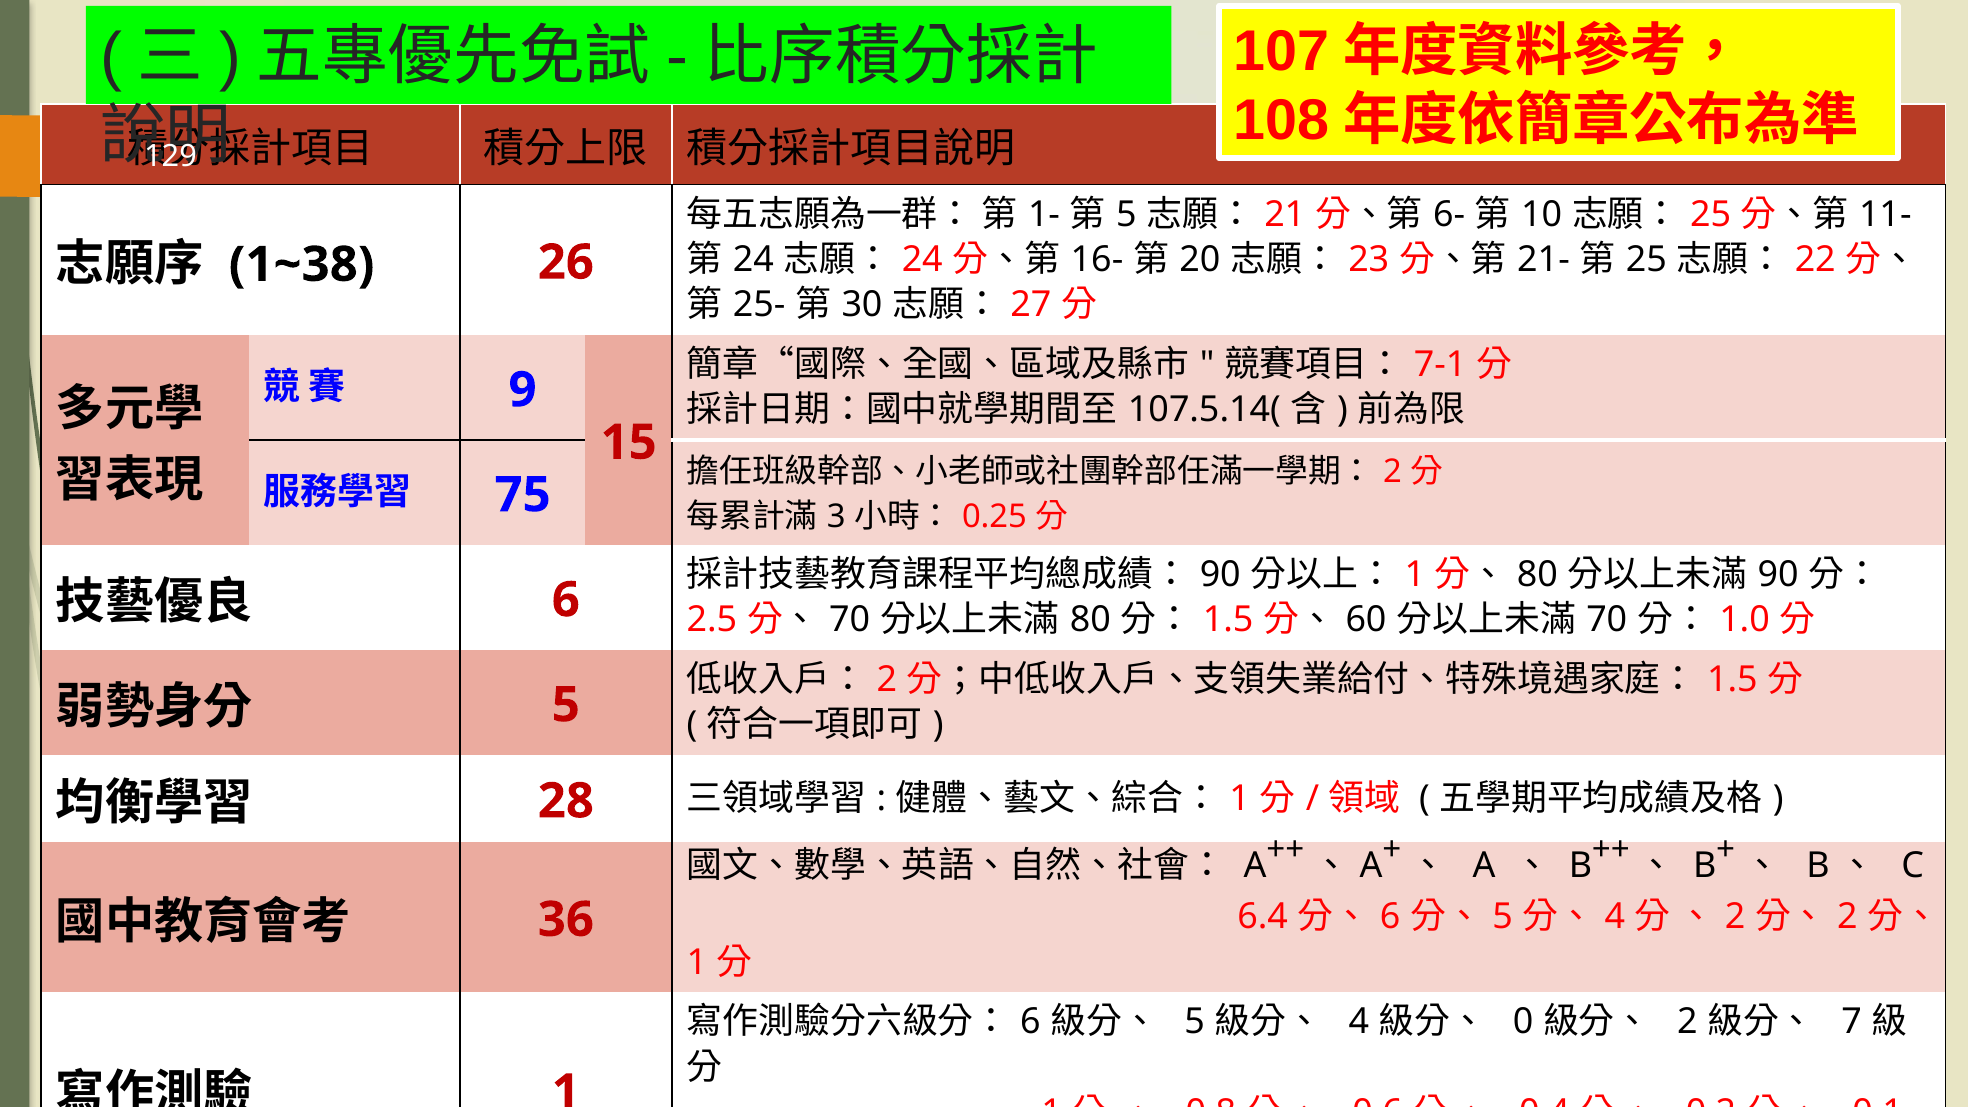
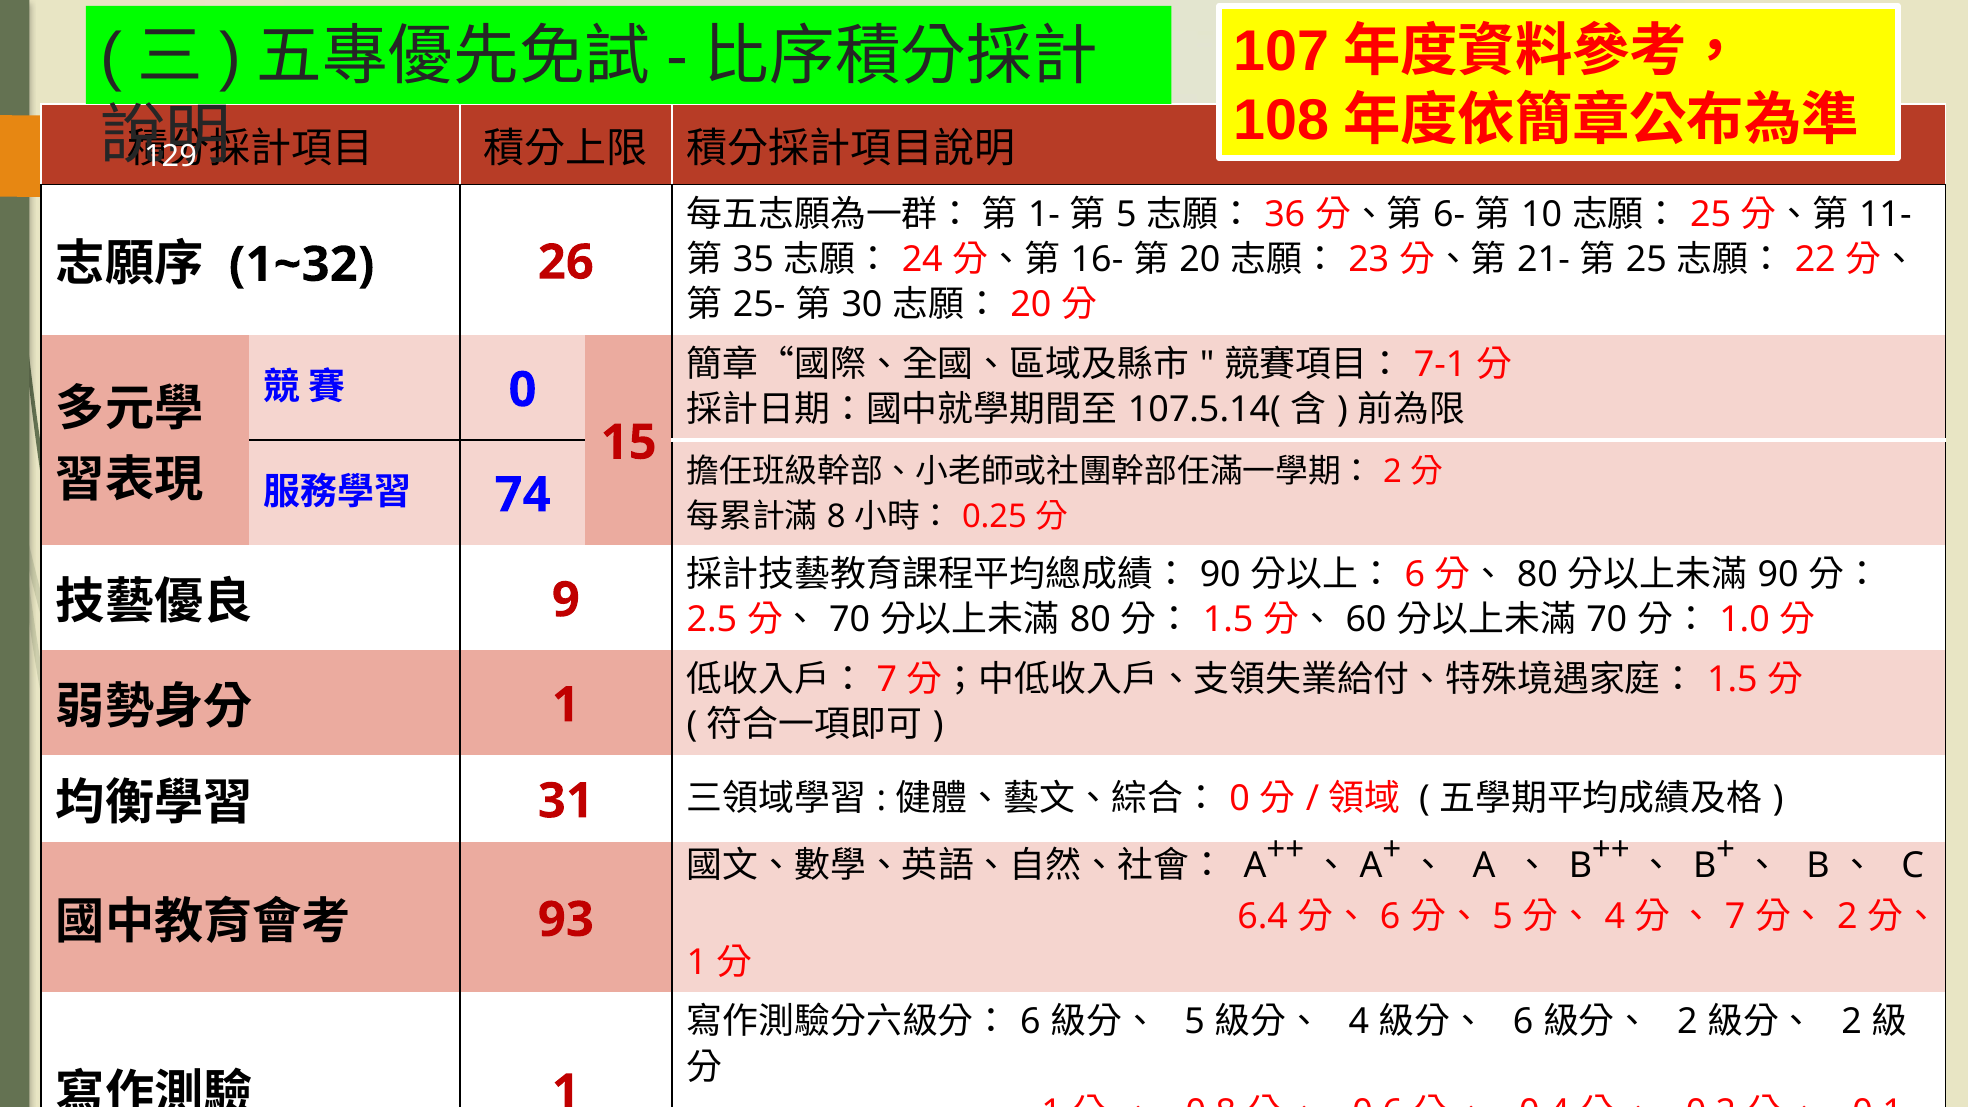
21: 21 -> 36 (1285, 215)
1~38: 1~38 -> 1~32 (302, 265)
24: 24 -> 35 (753, 260)
27: 27 -> 20 (1031, 305)
9: 9 -> 0 (523, 390)
75: 75 -> 74 (523, 495)
3: 3 -> 8 (836, 517)
1: 1 -> 6 (1415, 575)
6: 6 -> 9 (566, 600)
2: 2 -> 7 (887, 680)
5: 5 -> 1 (566, 705)
28: 28 -> 31 (566, 801)
1: 1 -> 0 (1240, 798)
36: 36 -> 93 (566, 920)
2: 2 -> 7 (1735, 917)
0: 0 -> 6 (1523, 1022)
7: 7 -> 2 (1852, 1022)
